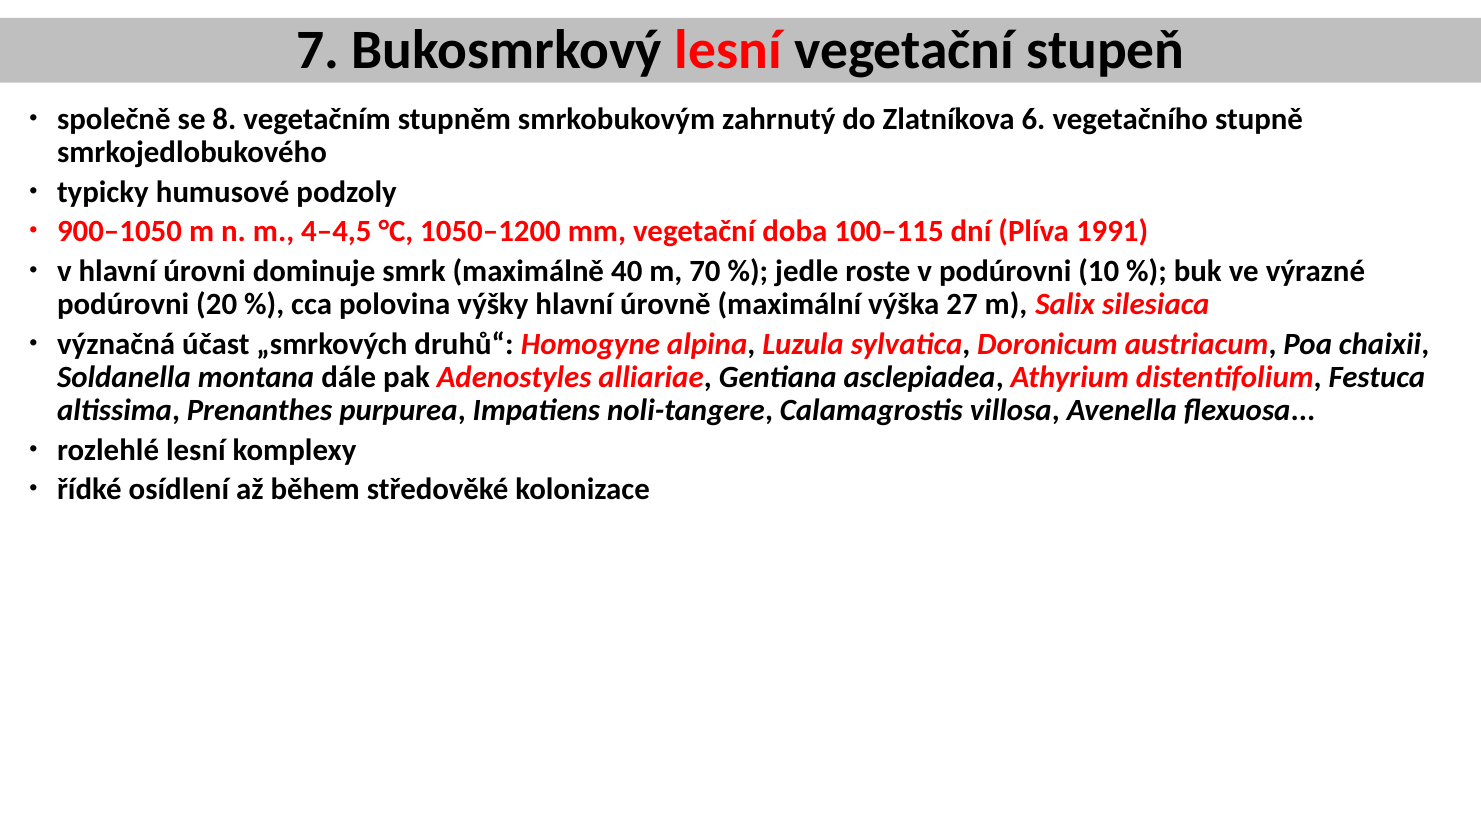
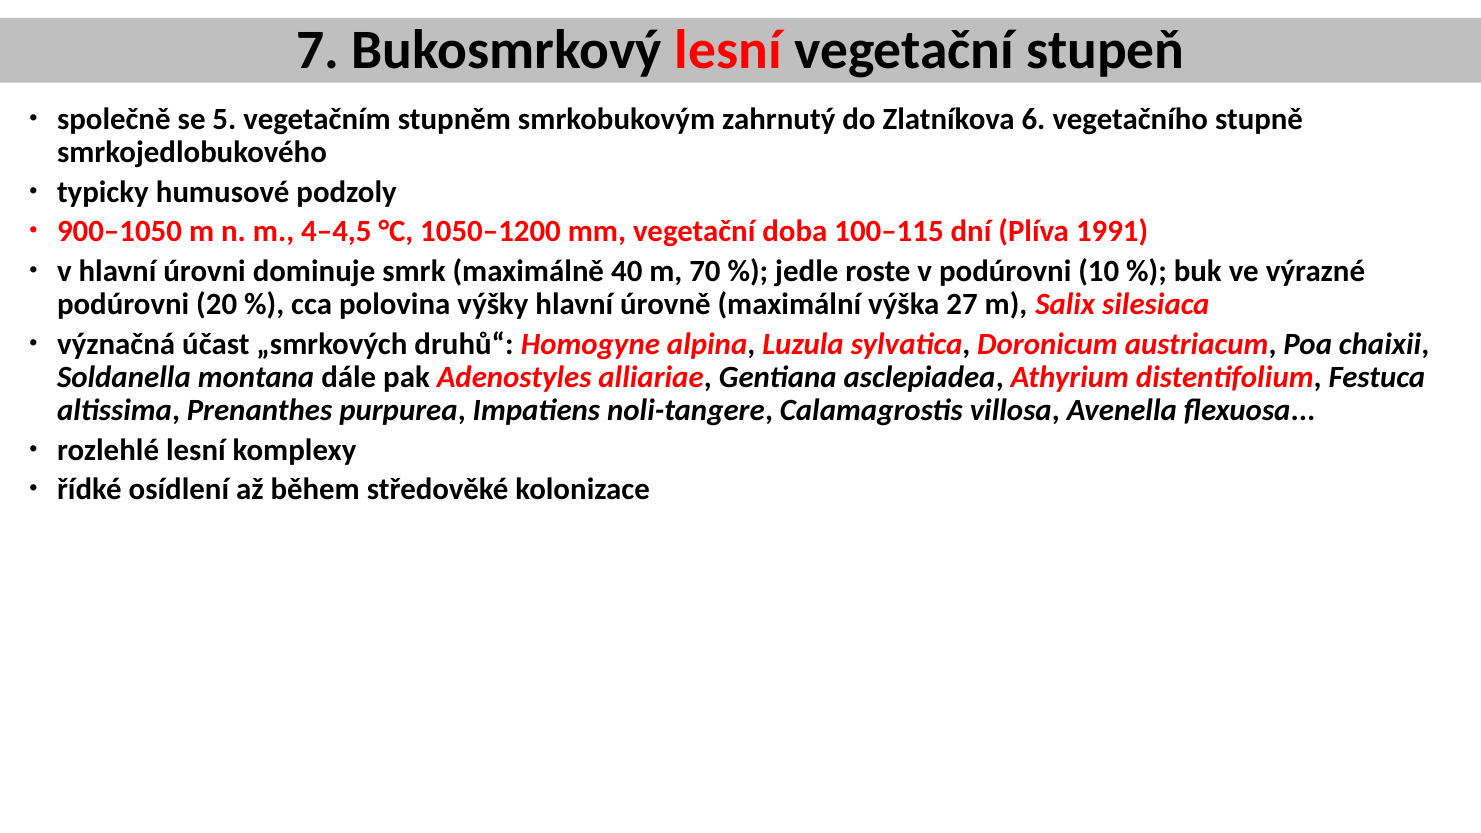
8: 8 -> 5 (224, 119)
